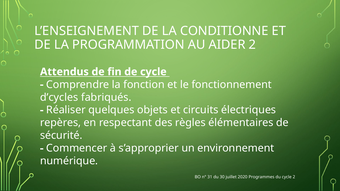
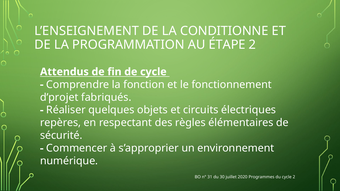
AIDER: AIDER -> ÉTAPE (227, 45)
d’cycles: d’cycles -> d’projet (59, 97)
